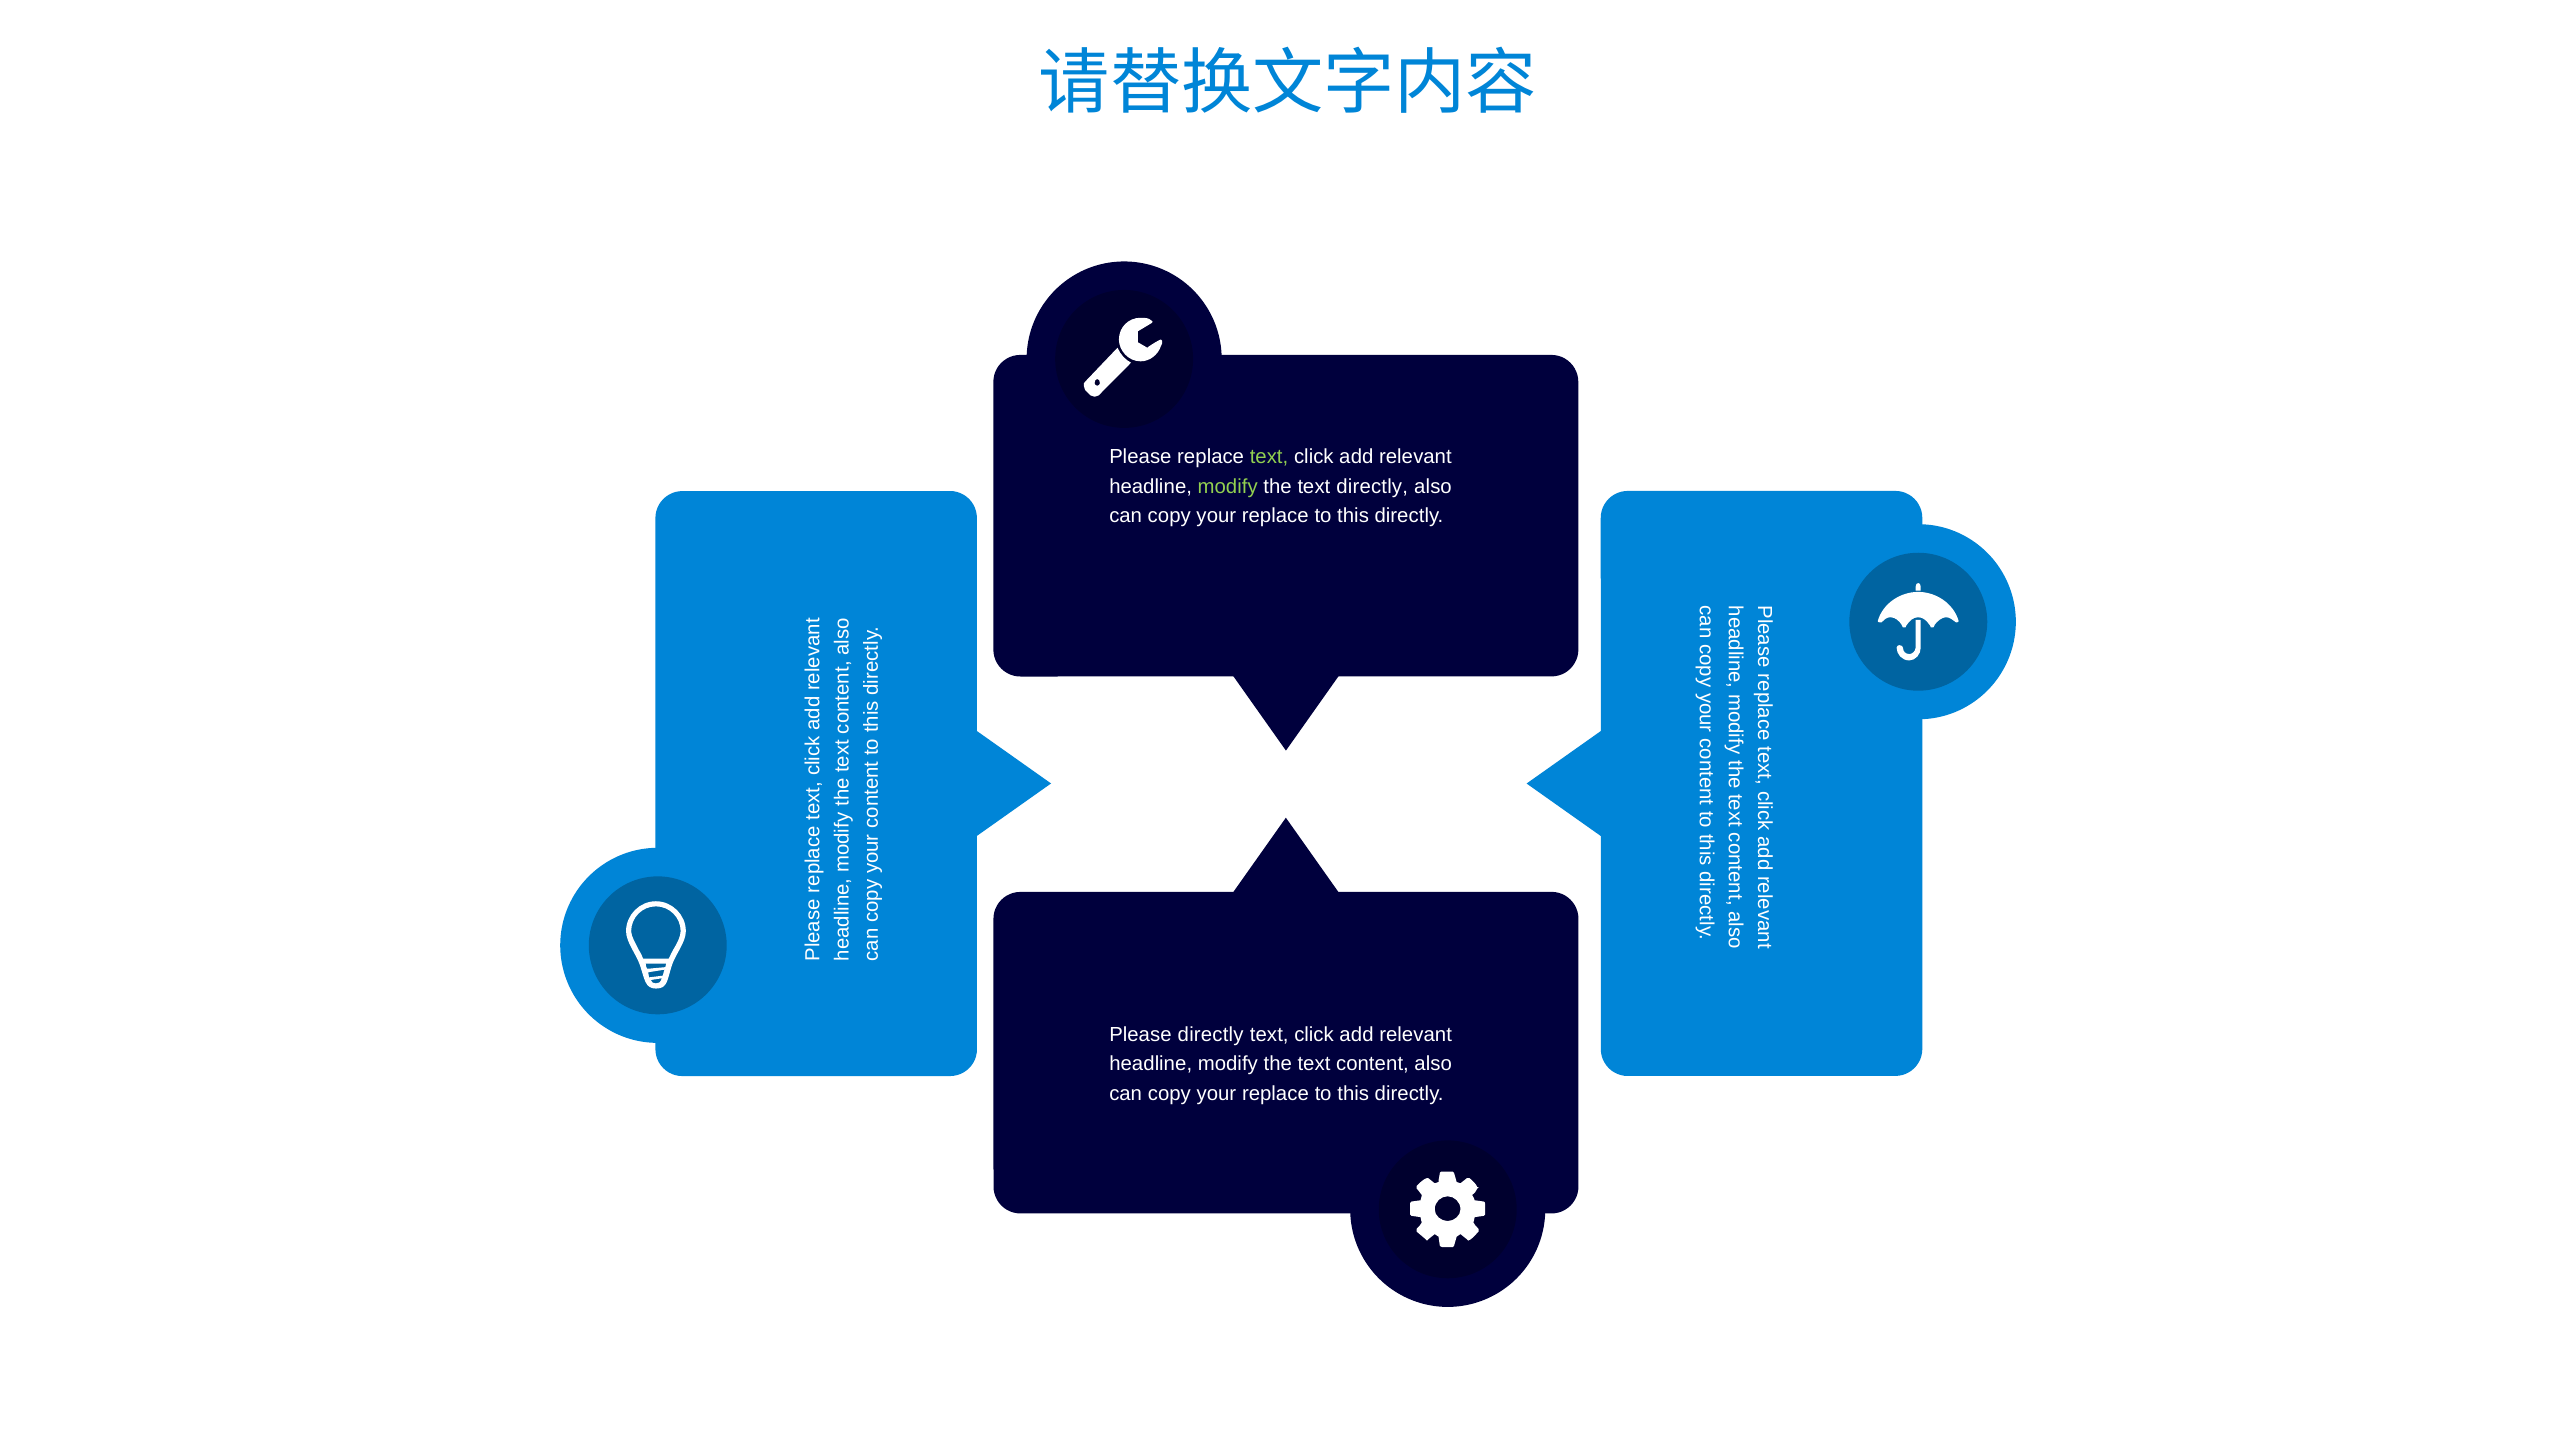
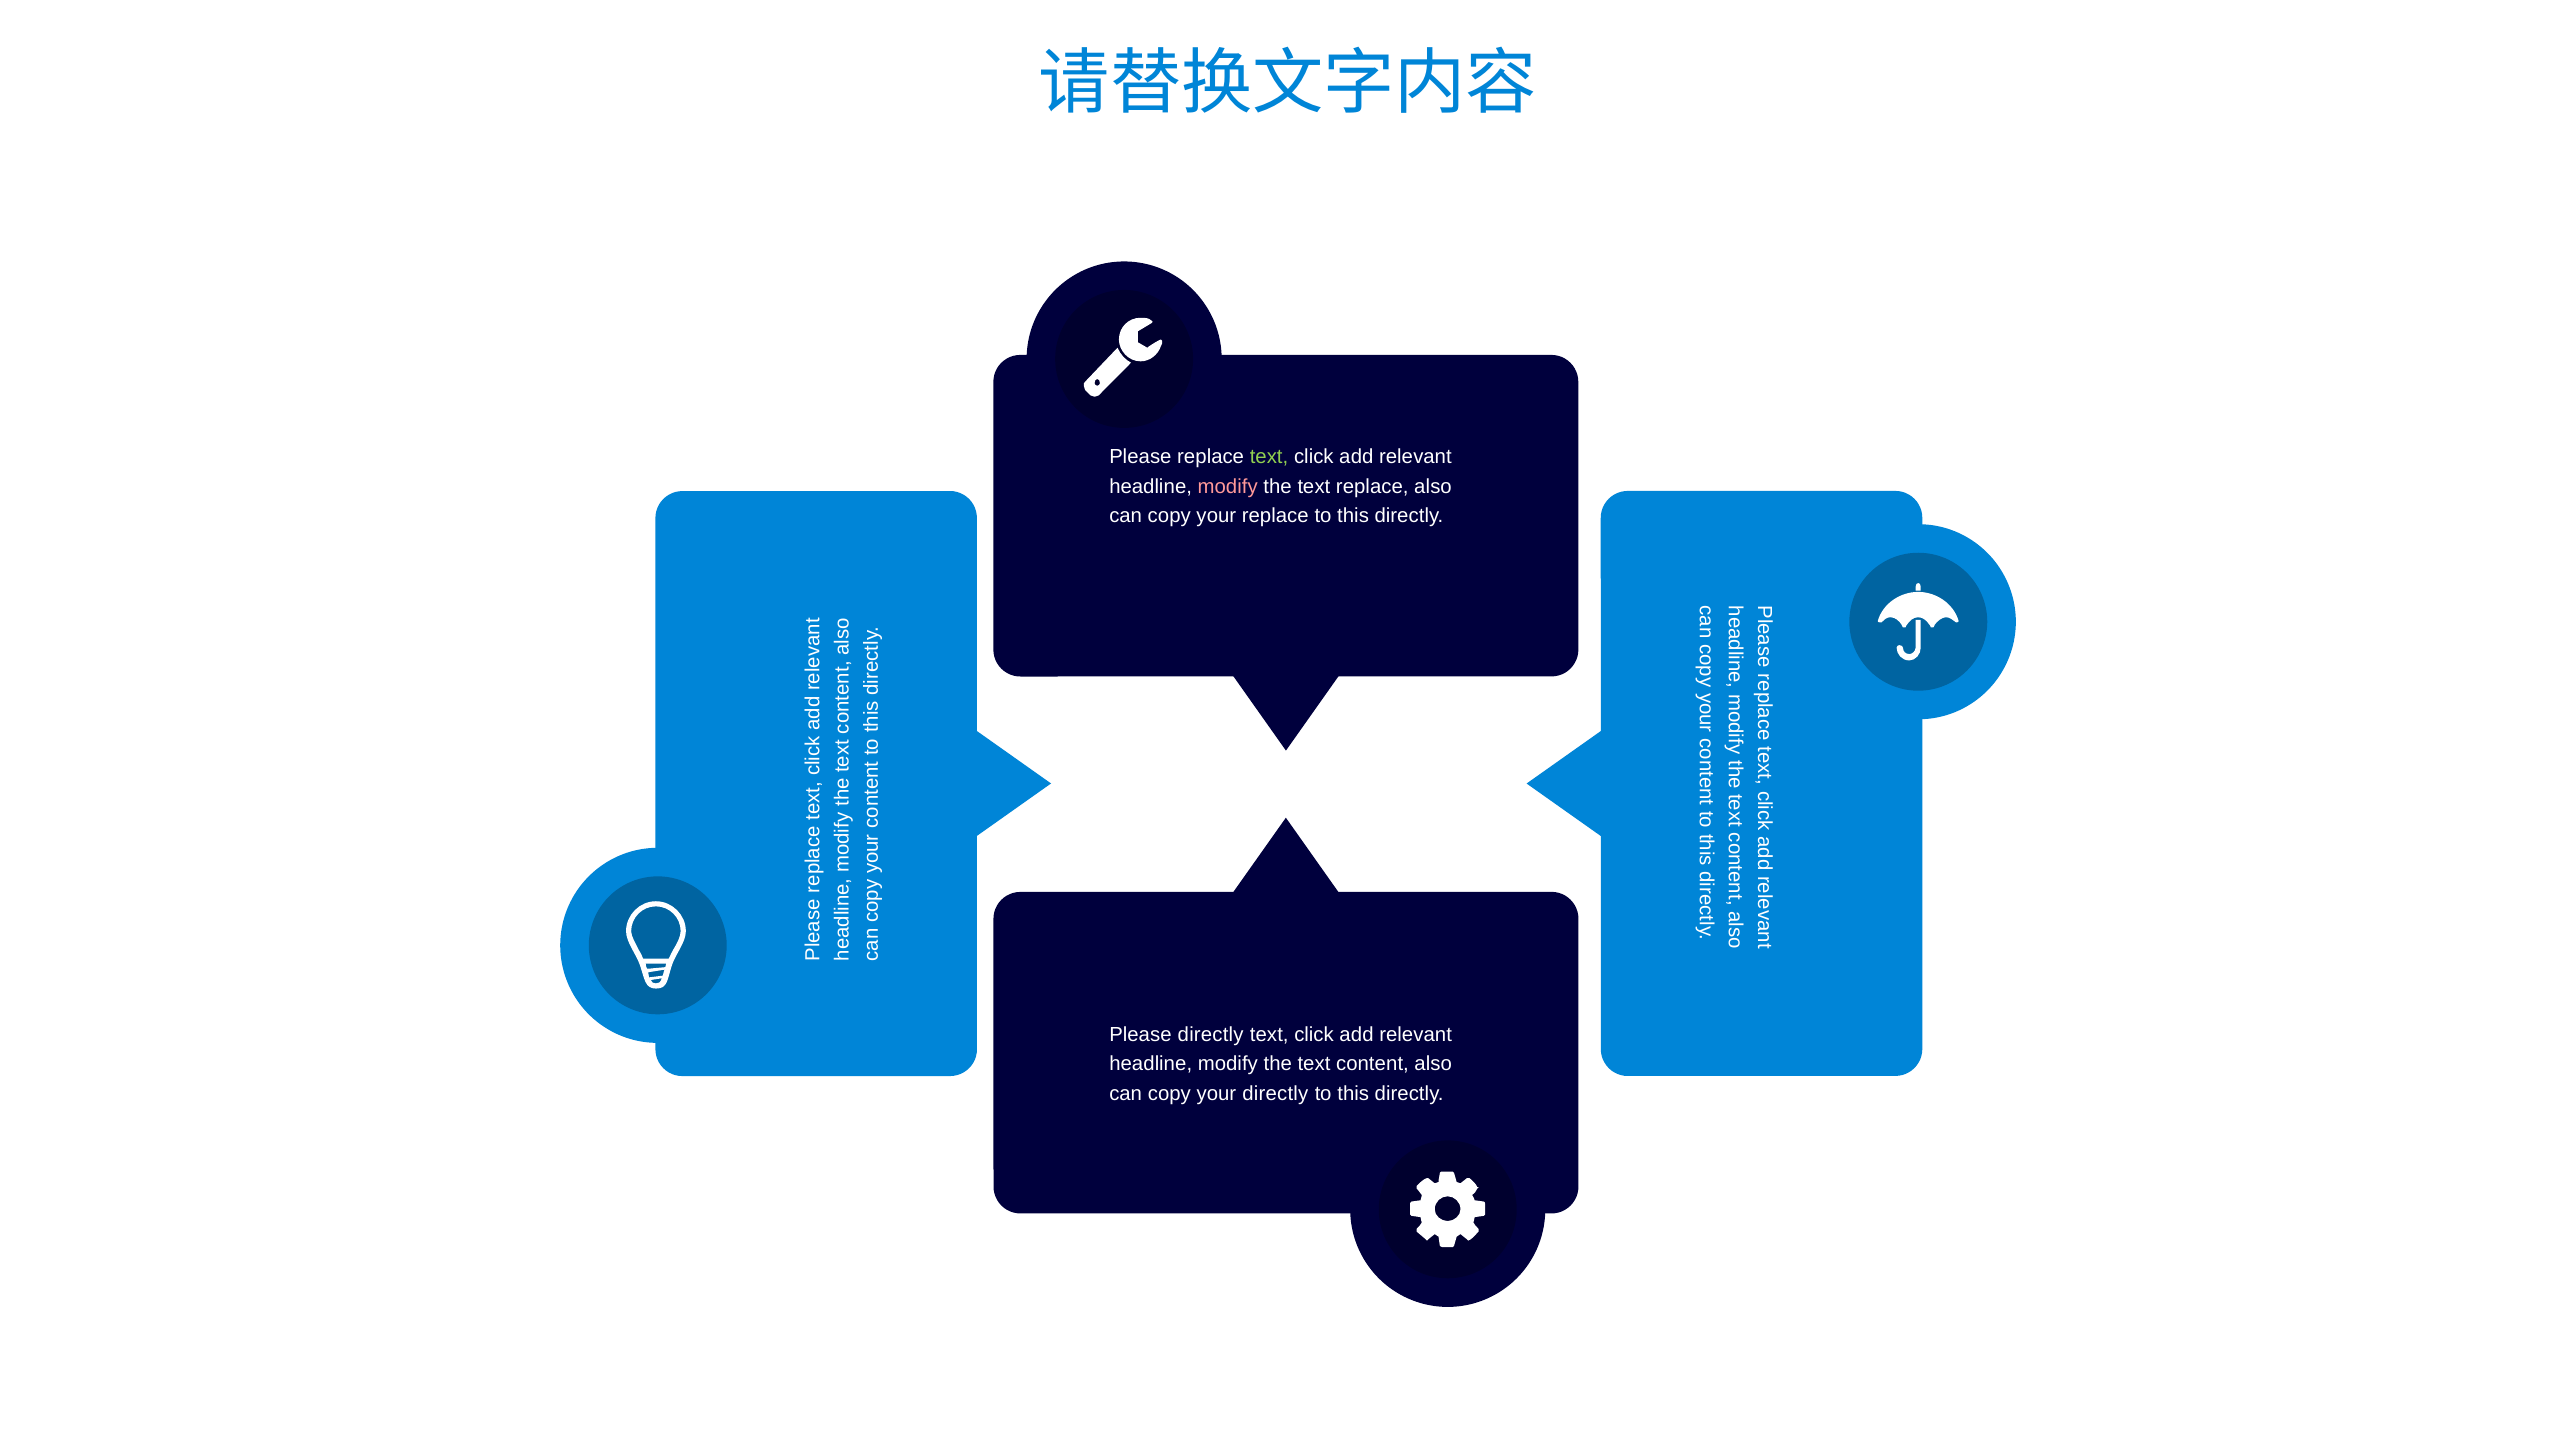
modify colour: light green -> pink (1228, 486)
text directly: directly -> replace (1372, 486)
replace: replace -> directly (1275, 1093)
